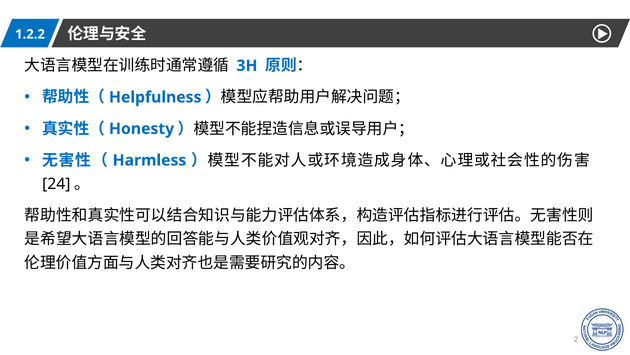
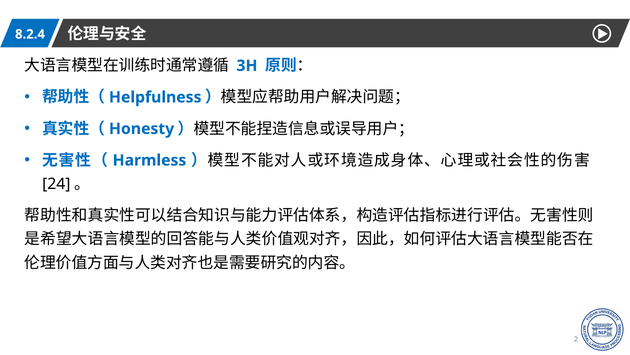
1.2.2: 1.2.2 -> 8.2.4 (30, 34)
